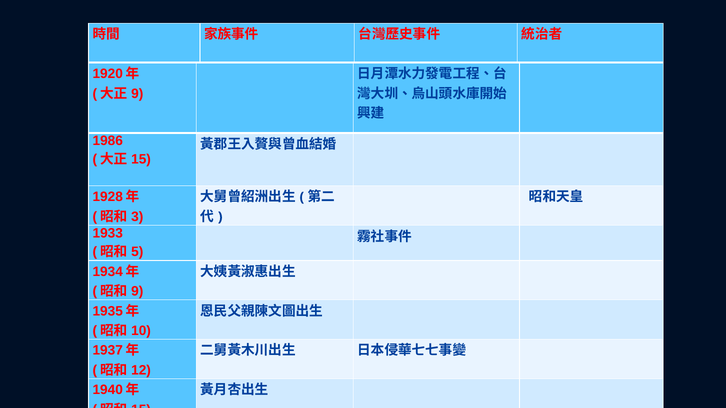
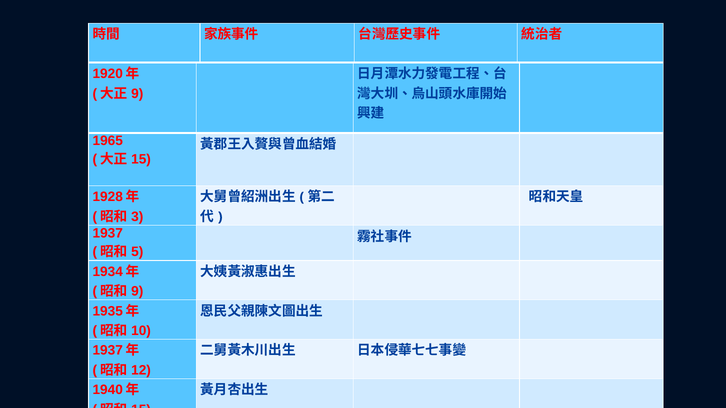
1986: 1986 -> 1965 (108, 141)
1933: 1933 -> 1937 (108, 233)
